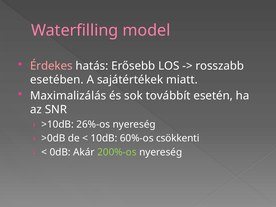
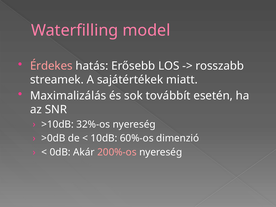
esetében: esetében -> streamek (57, 80)
26%-os: 26%-os -> 32%-os (93, 124)
csökkenti: csökkenti -> dimenzió (178, 138)
200%-os colour: light green -> pink (117, 152)
